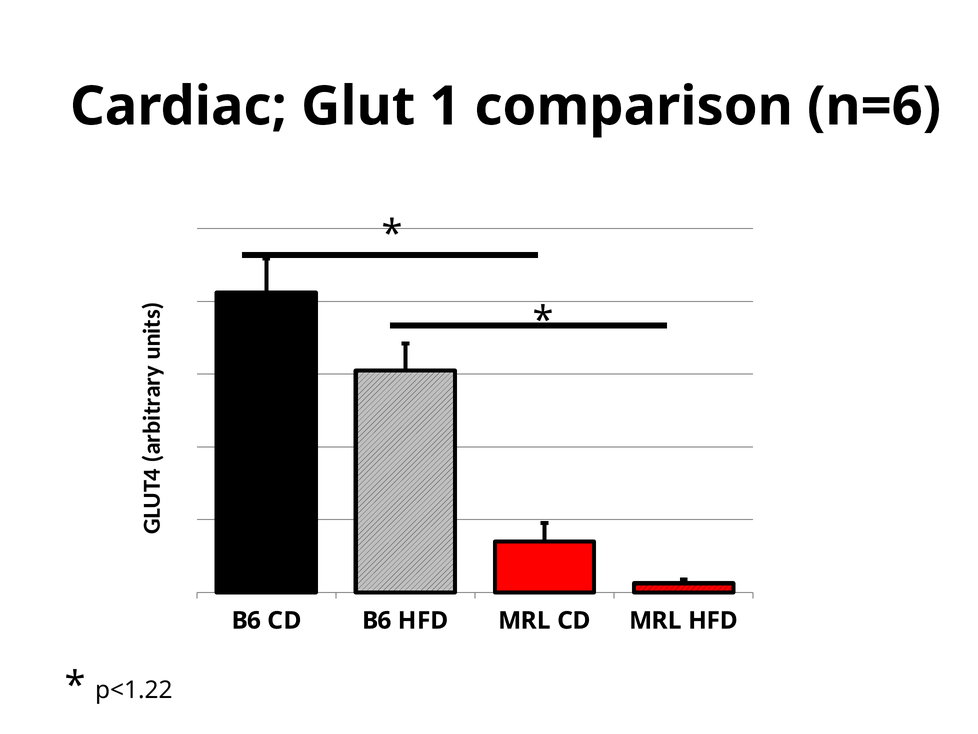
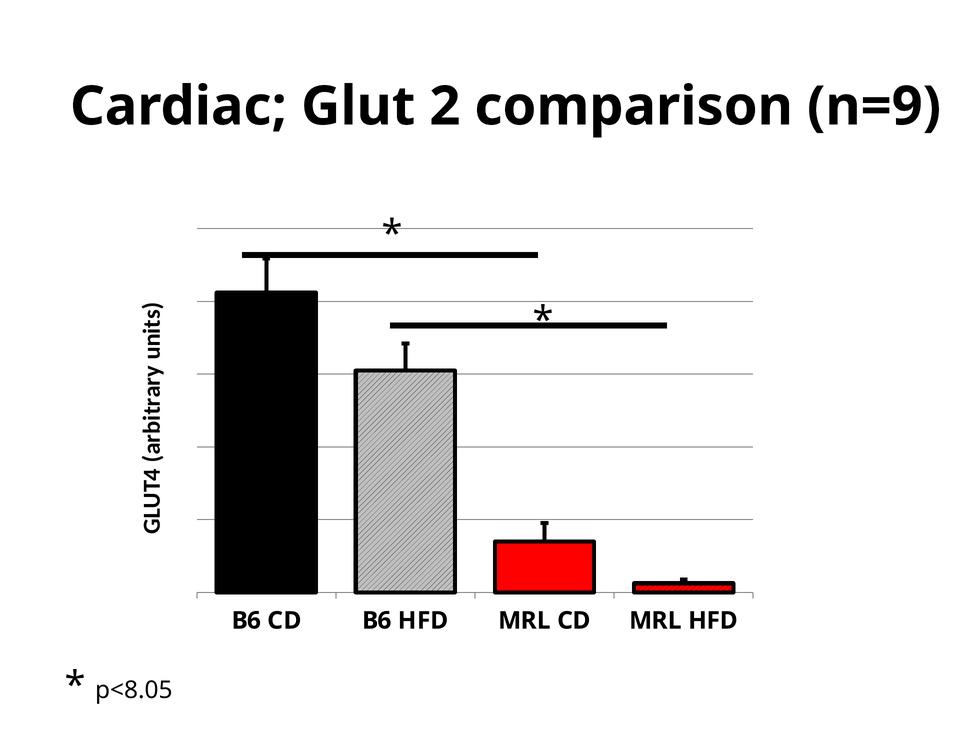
1: 1 -> 2 (445, 106)
n=6: n=6 -> n=9 (874, 106)
p<1.22: p<1.22 -> p<8.05 (134, 690)
